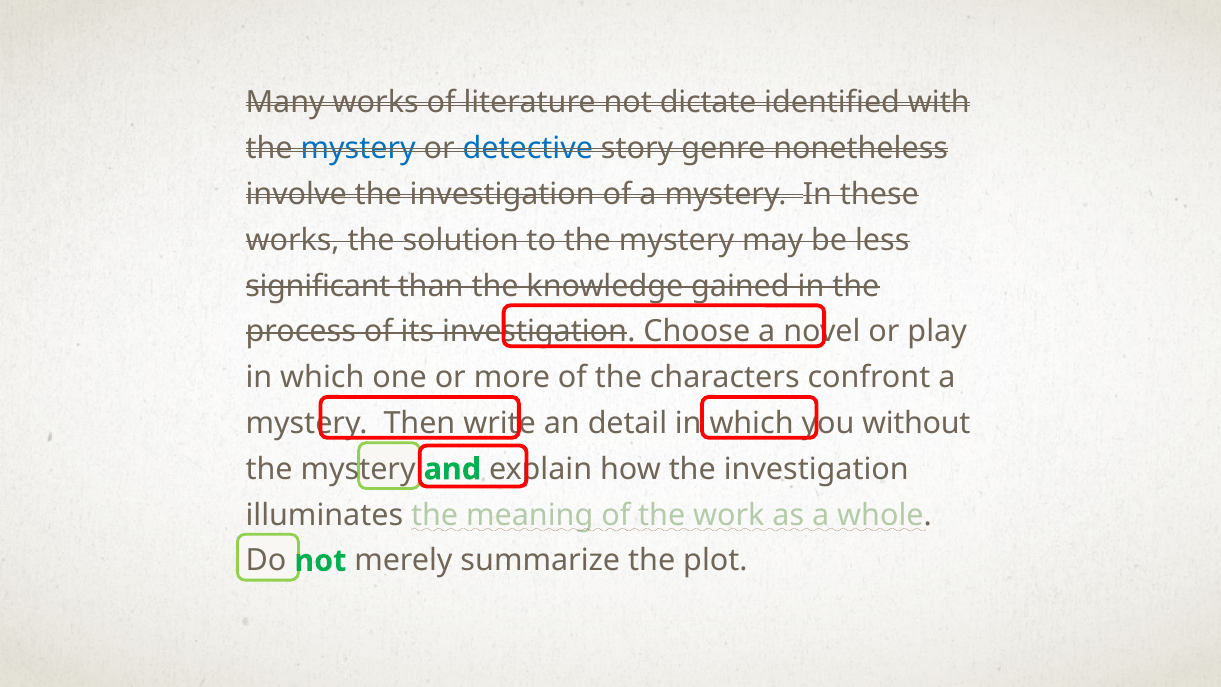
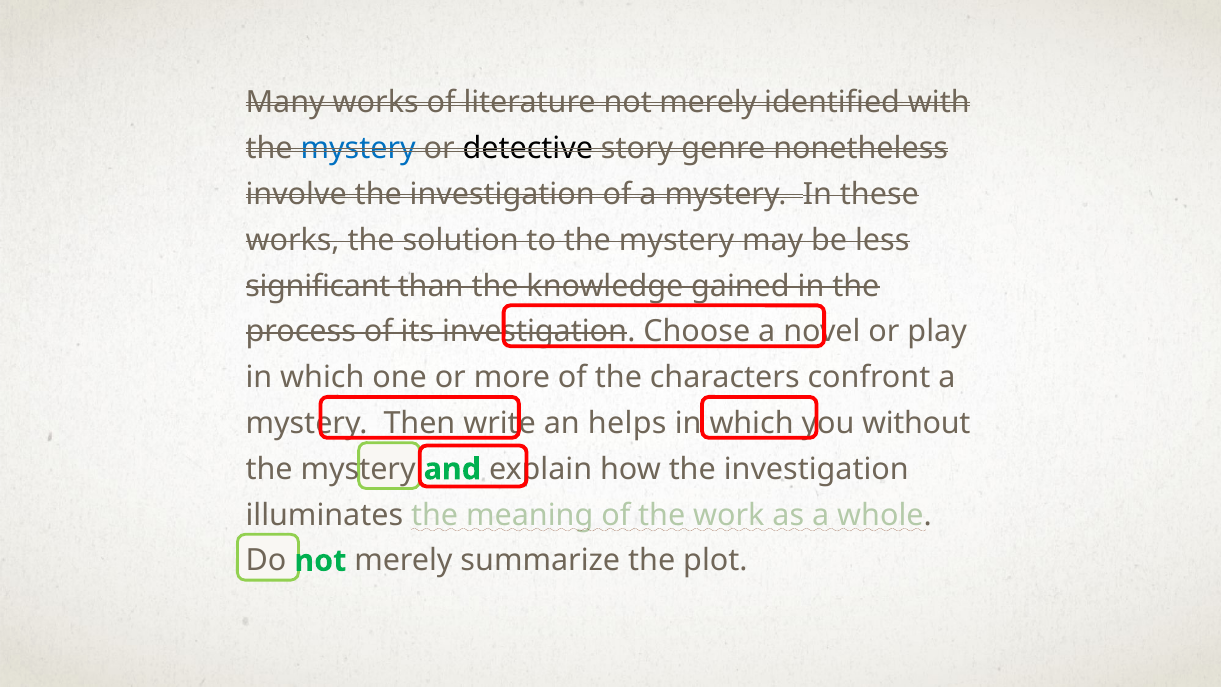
literature not dictate: dictate -> merely (708, 103)
detective colour: blue -> black (528, 149)
detail: detail -> helps (627, 423)
